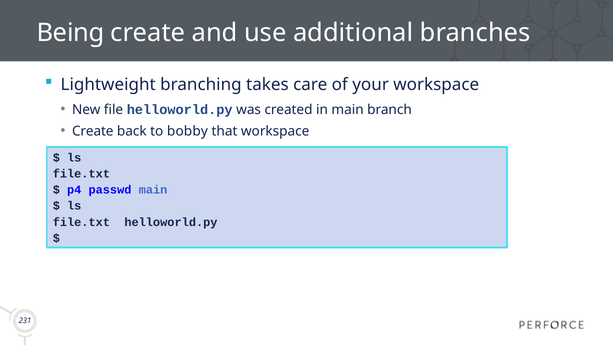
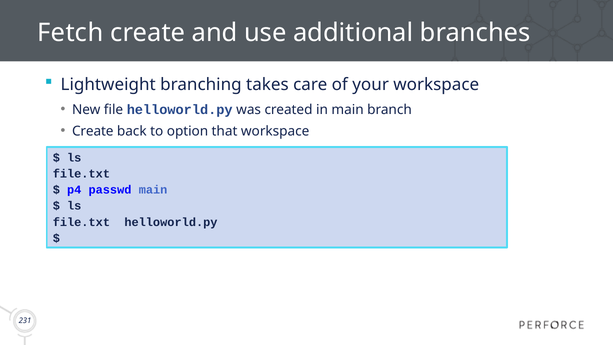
Being: Being -> Fetch (70, 33)
bobby: bobby -> option (188, 131)
